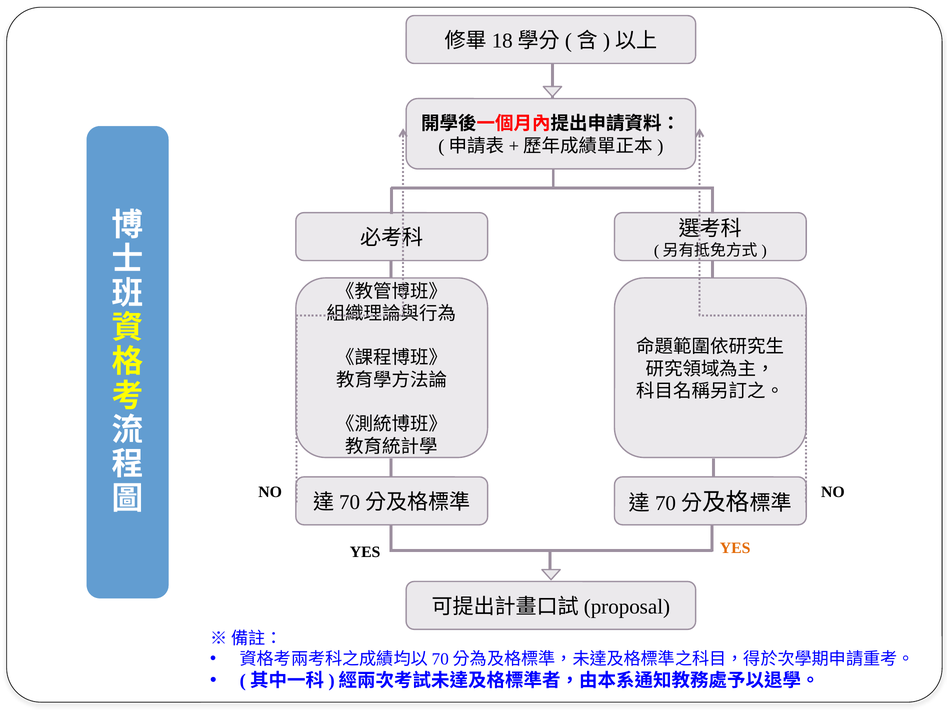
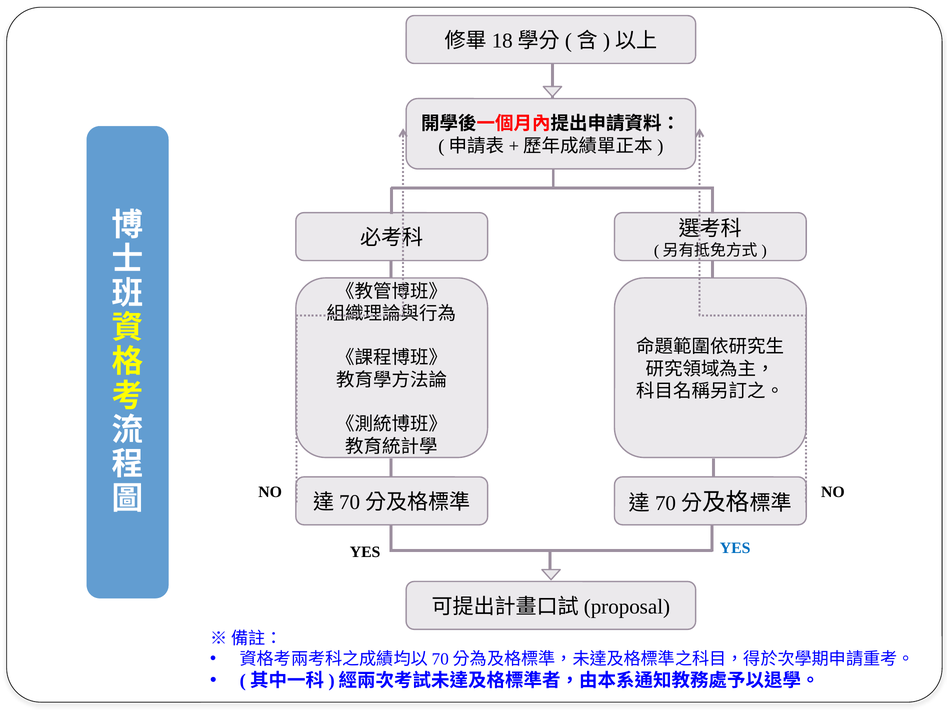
YES colour: orange -> blue (735, 548)
